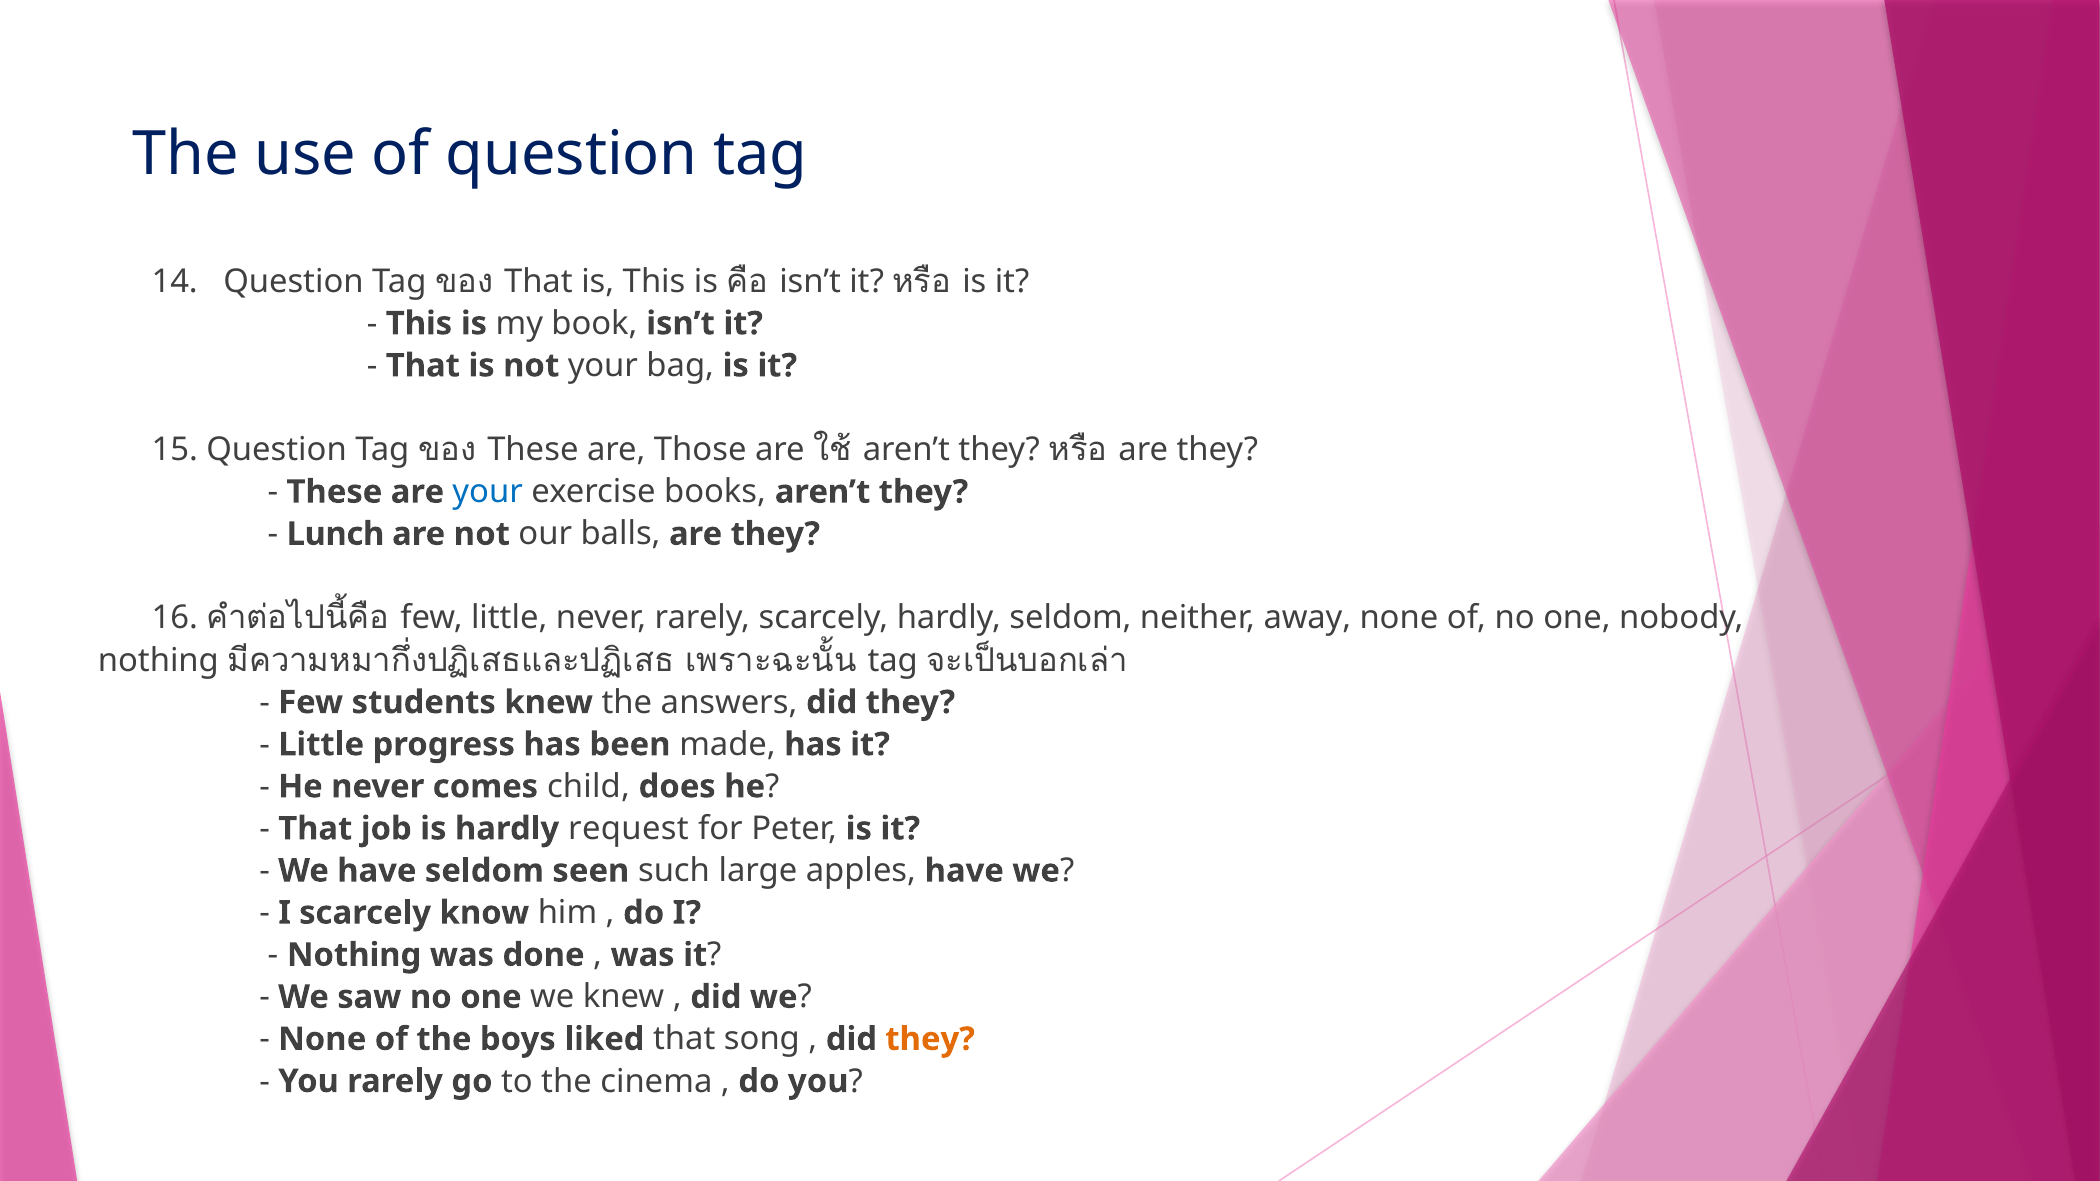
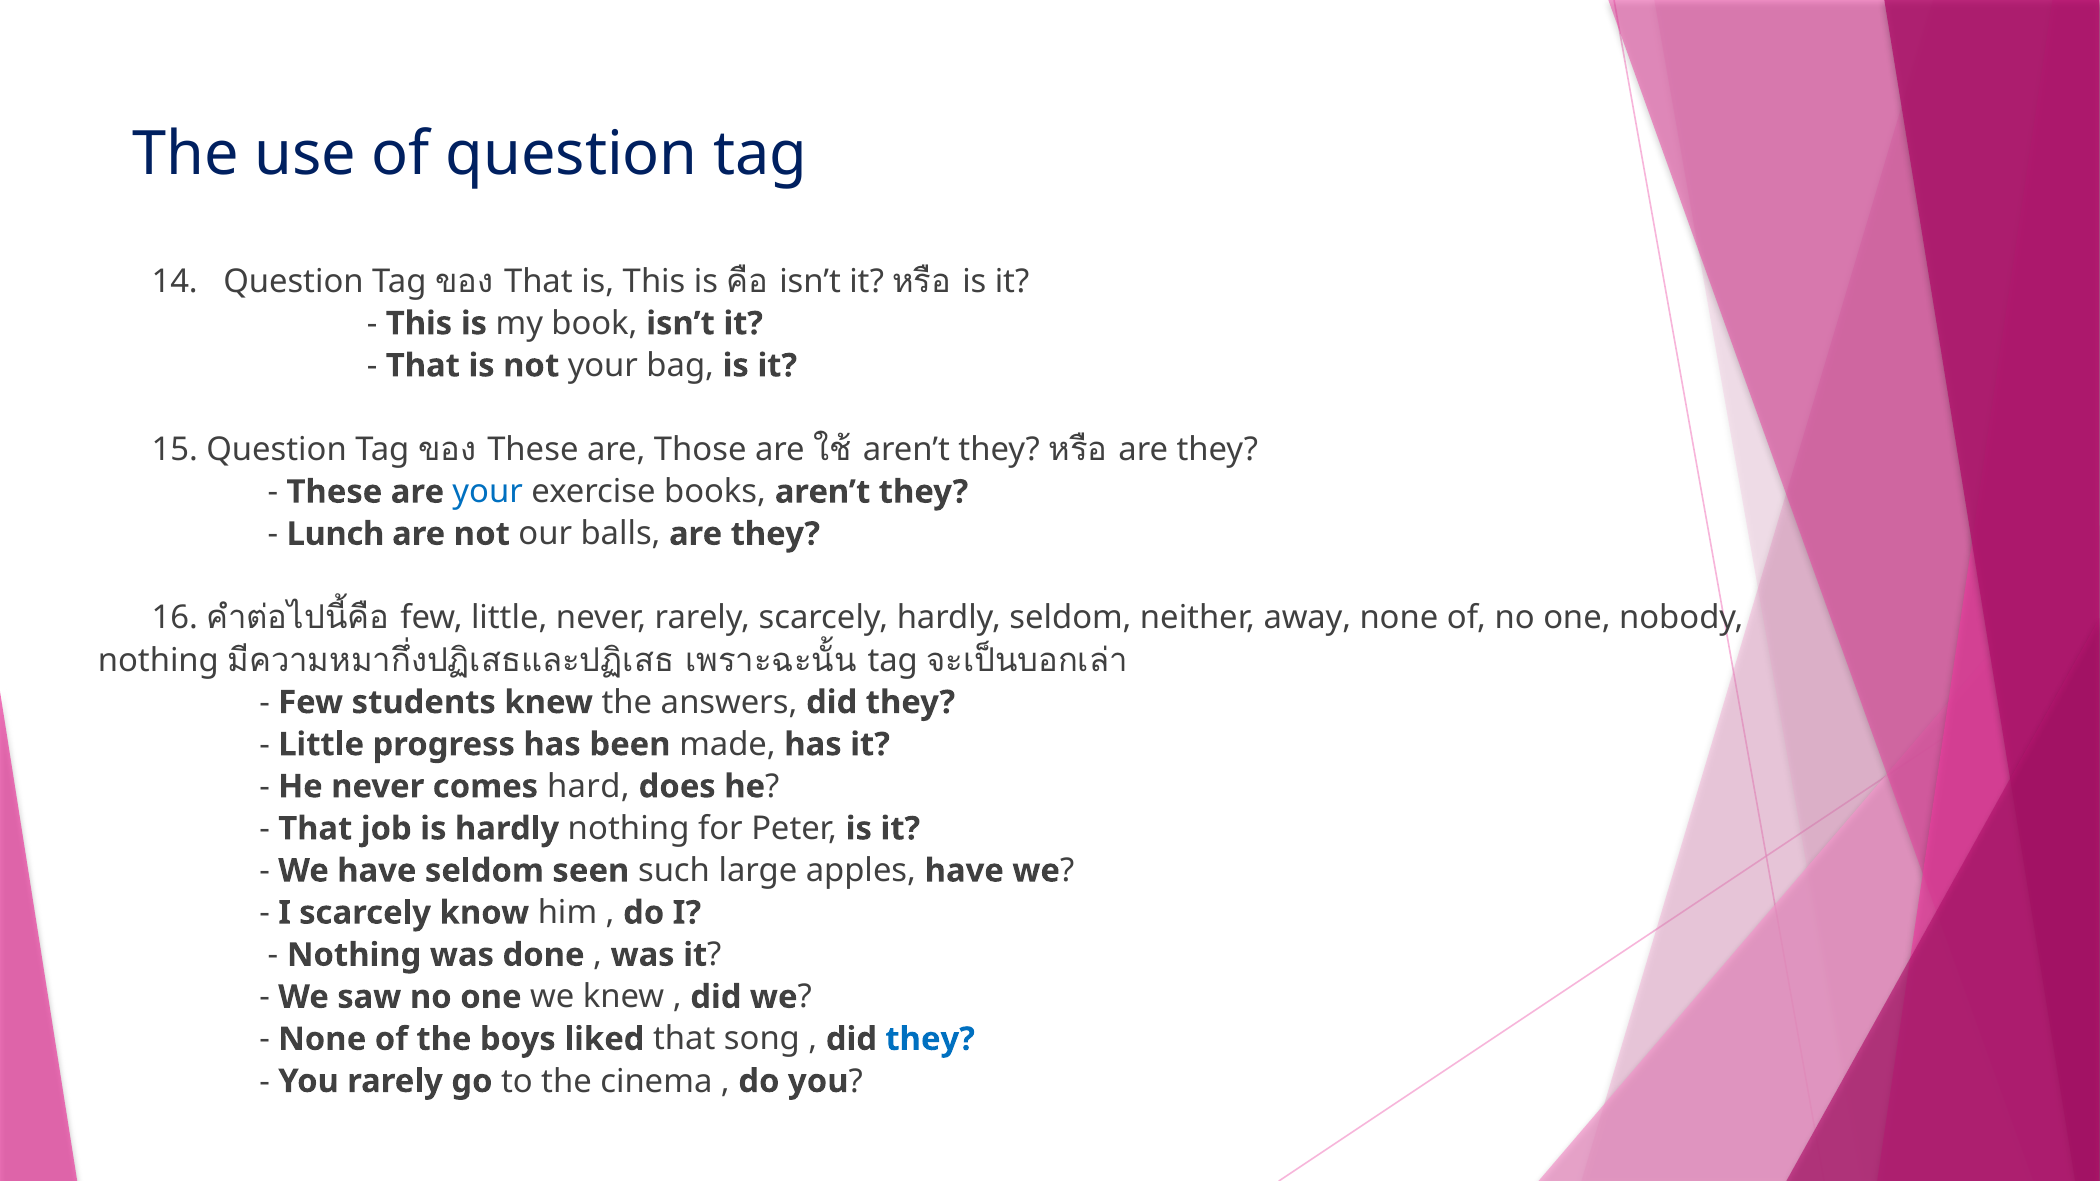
child: child -> hard (588, 787)
hardly request: request -> nothing (629, 829)
they colour: orange -> blue (930, 1039)
